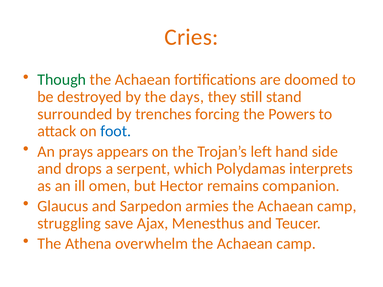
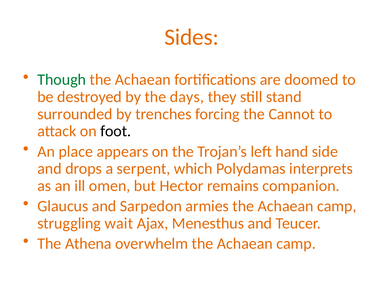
Cries: Cries -> Sides (192, 37)
Powers: Powers -> Cannot (292, 114)
foot colour: blue -> black (116, 131)
prays: prays -> place (76, 152)
save: save -> wait (119, 224)
